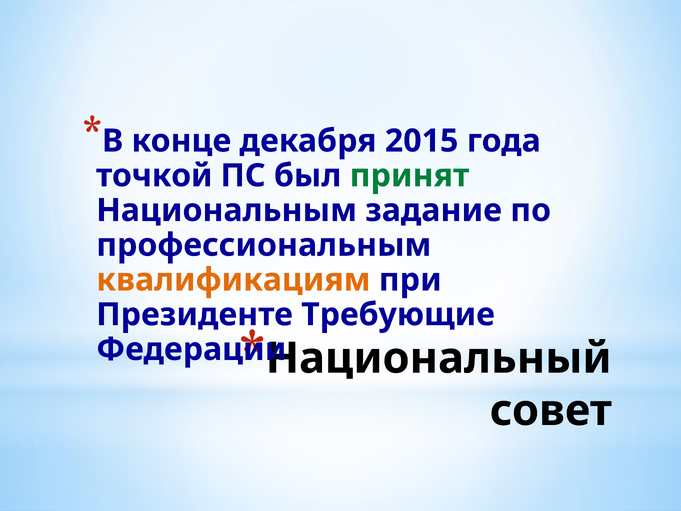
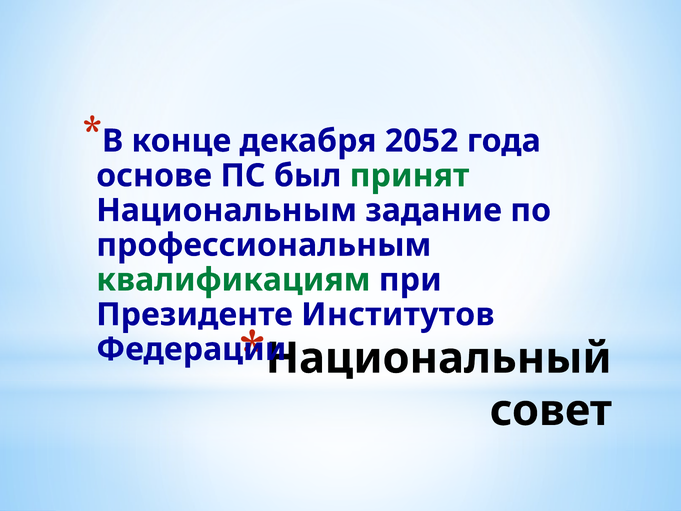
2015: 2015 -> 2052 (422, 141)
точкой: точкой -> основе (154, 176)
квалификациям colour: orange -> green (233, 280)
Требующие: Требующие -> Институтов (398, 314)
